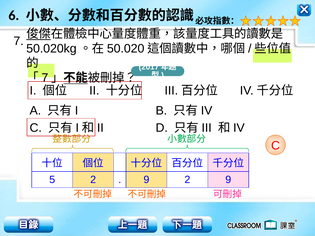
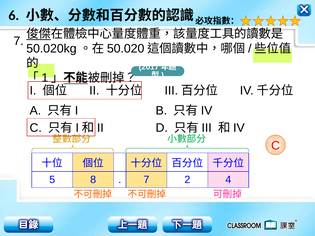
7: 7 -> 1 (45, 78)
5 2: 2 -> 8 (93, 180)
9: 9 -> 7 (146, 180)
2 9: 9 -> 4 (228, 180)
